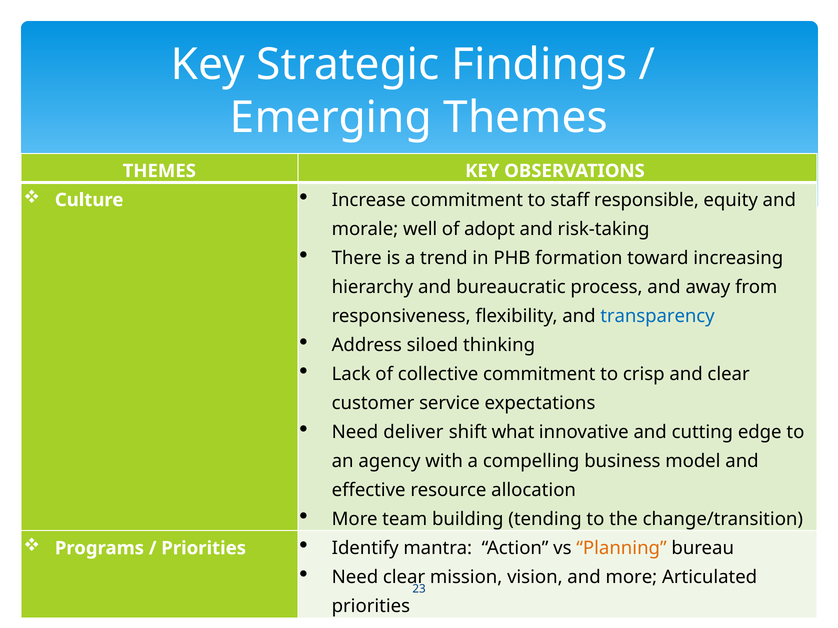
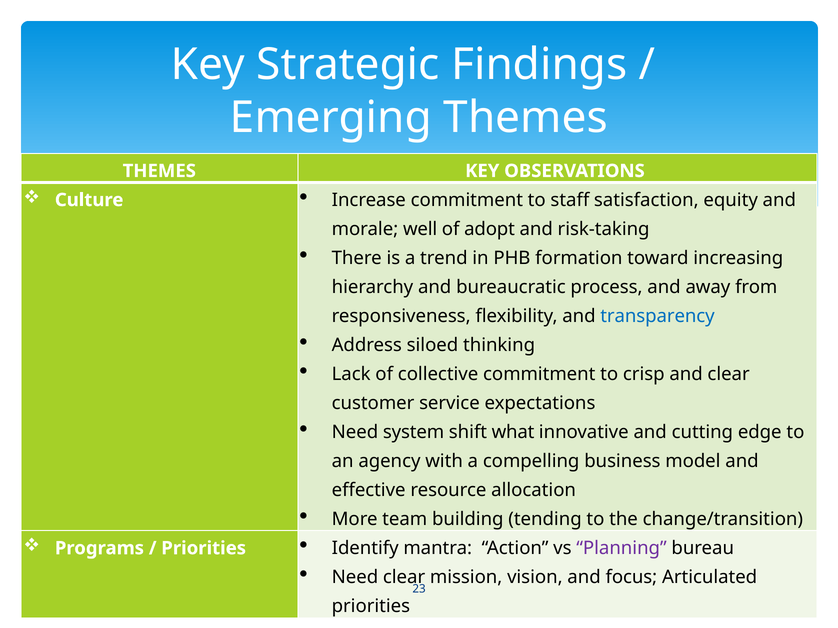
responsible: responsible -> satisfaction (646, 200)
deliver: deliver -> system (414, 432)
Planning colour: orange -> purple (622, 549)
and more: more -> focus (631, 578)
